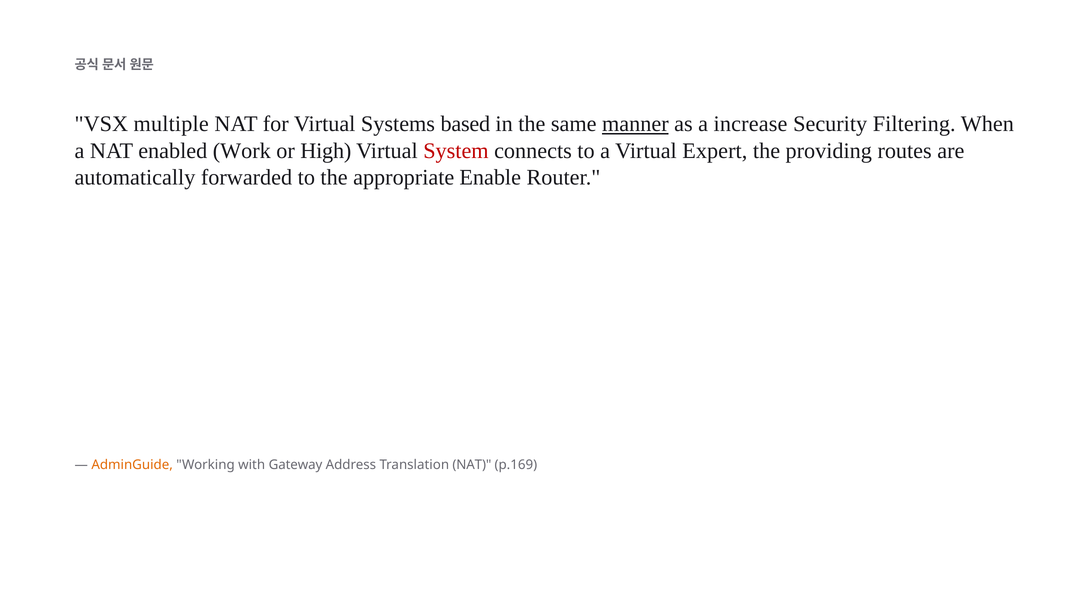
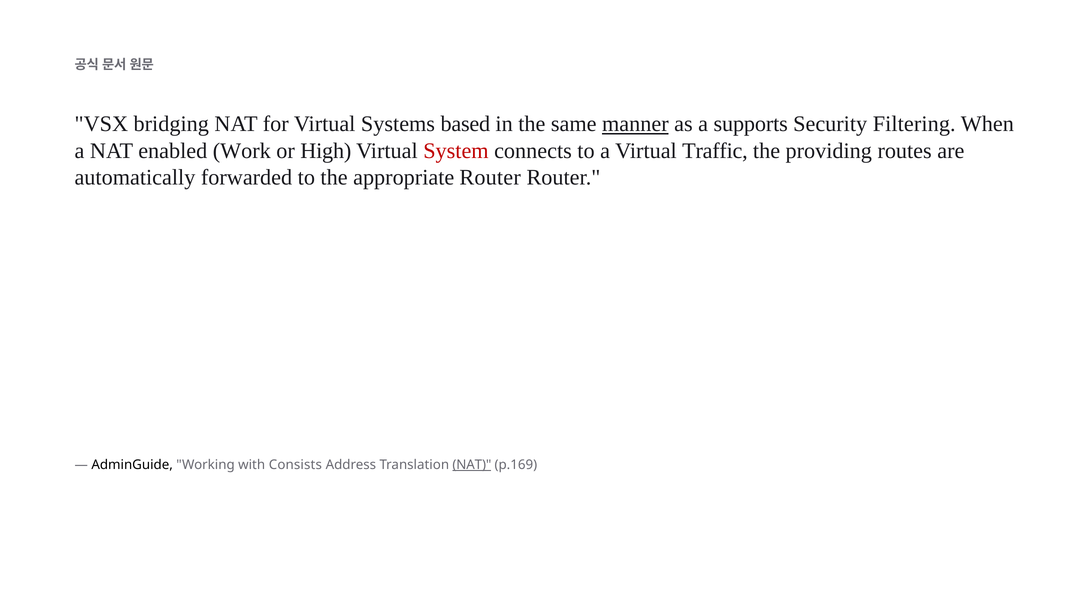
multiple: multiple -> bridging (171, 124)
increase: increase -> supports (751, 124)
Expert: Expert -> Traffic (715, 151)
appropriate Enable: Enable -> Router (490, 178)
AdminGuide colour: orange -> black (132, 465)
Gateway: Gateway -> Consists (295, 465)
NAT underline: none -> present (472, 465)
